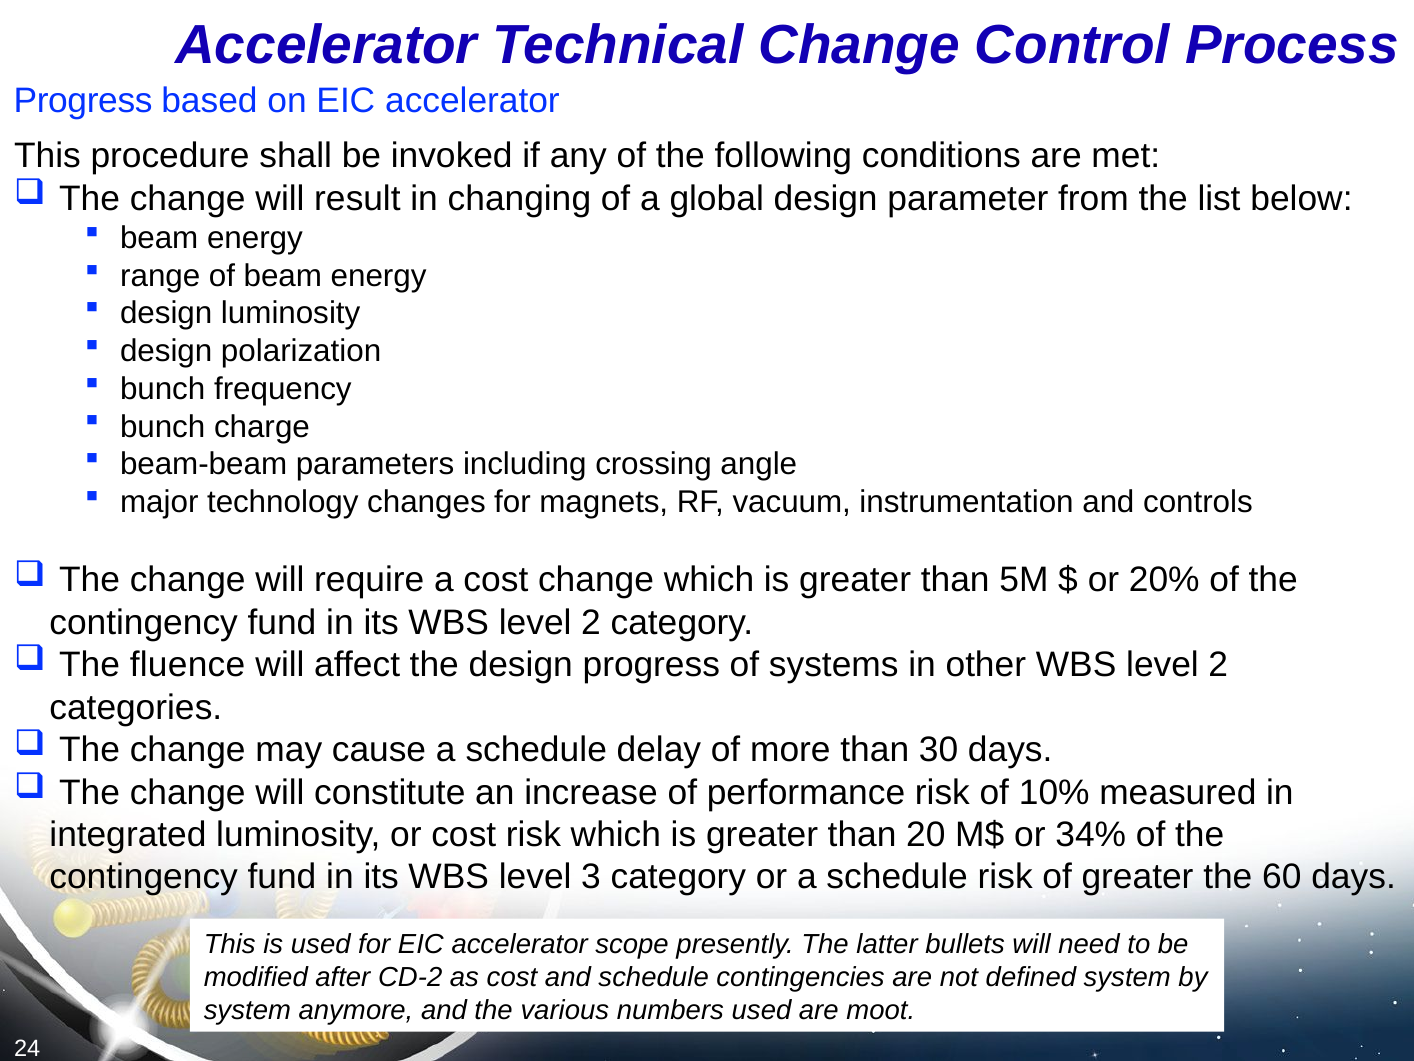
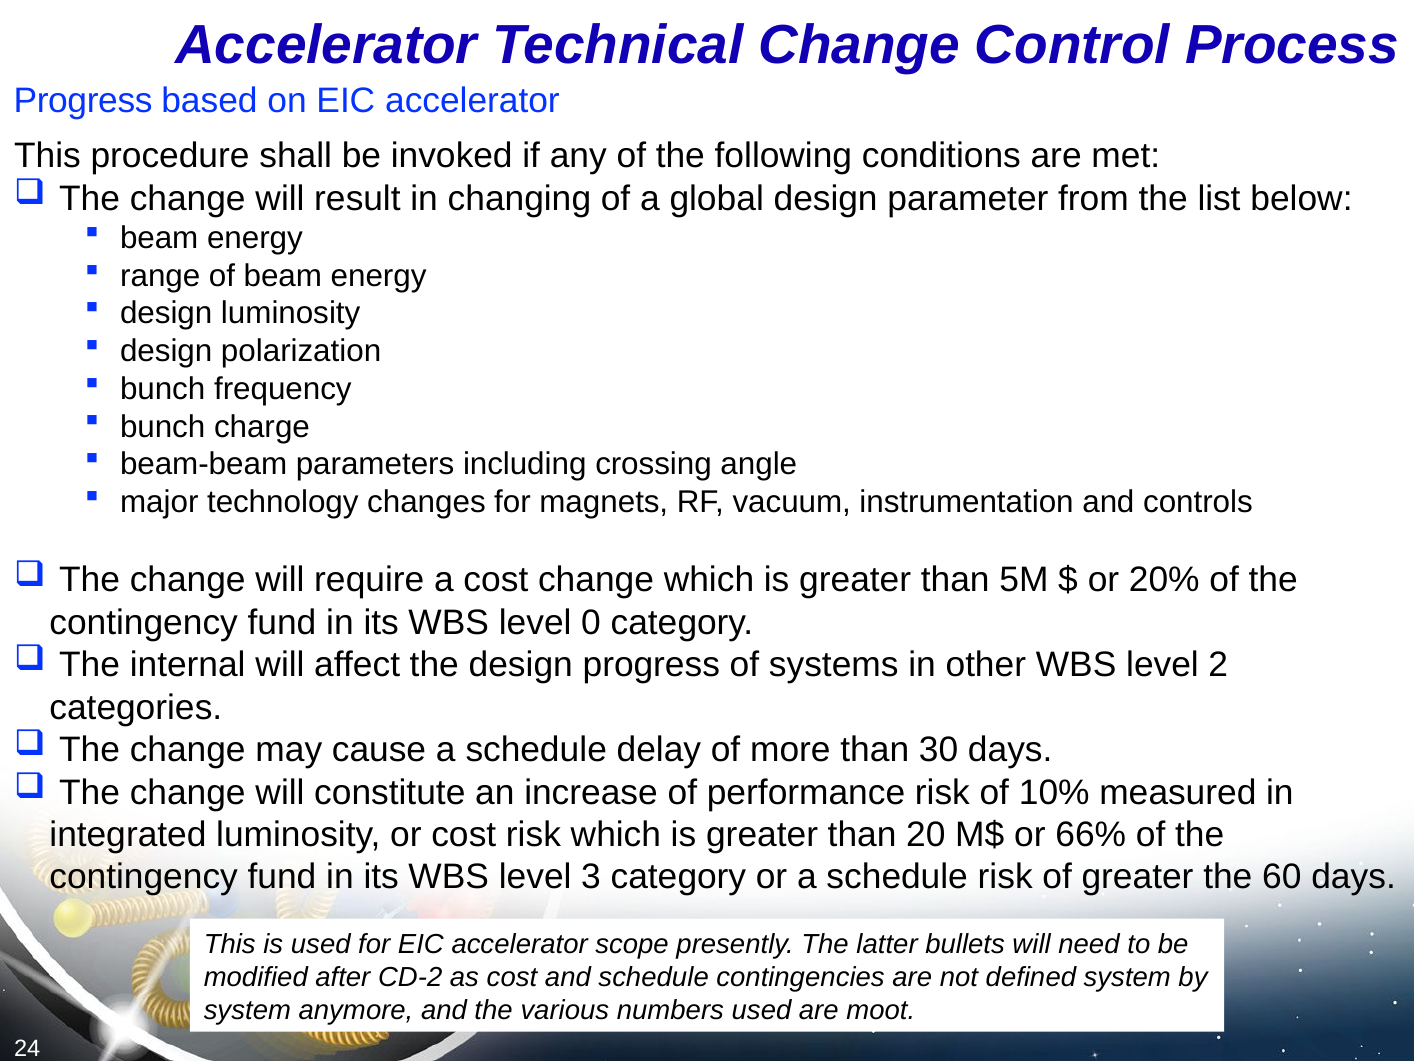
its WBS level 2: 2 -> 0 (591, 622)
fluence: fluence -> internal (188, 665)
34%: 34% -> 66% (1091, 834)
